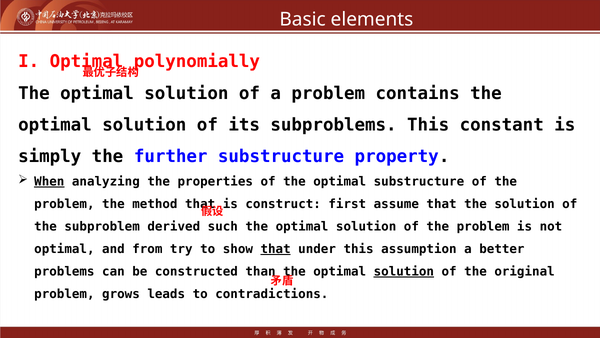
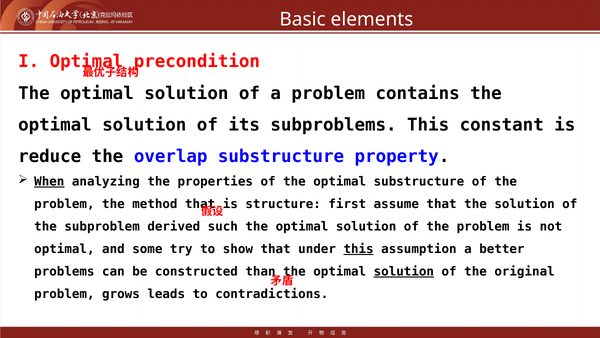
polynomially: polynomially -> precondition (197, 62)
simply: simply -> reduce (50, 156)
further: further -> overlap (171, 156)
construct: construct -> structure (283, 204)
from: from -> some (147, 249)
that underline: present -> none (276, 249)
this underline: none -> present (359, 249)
